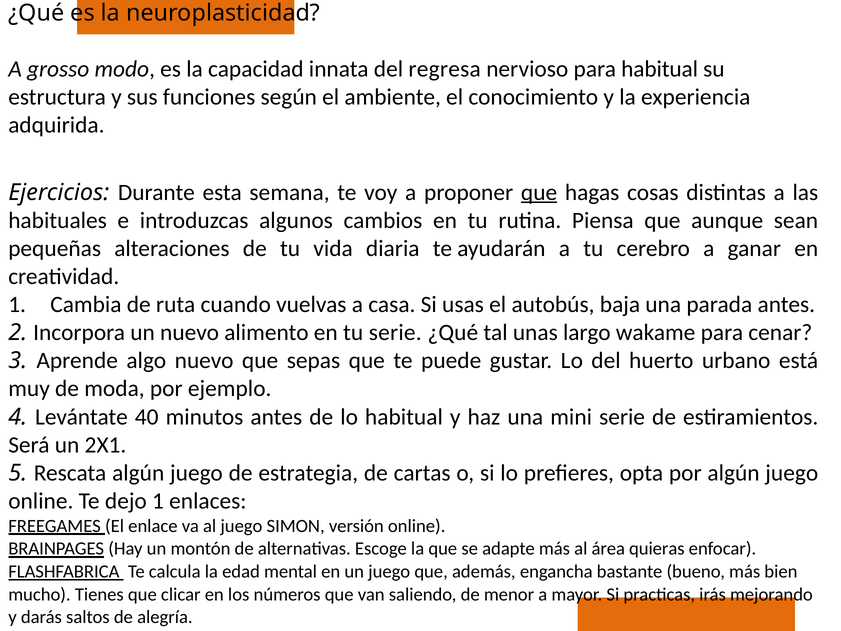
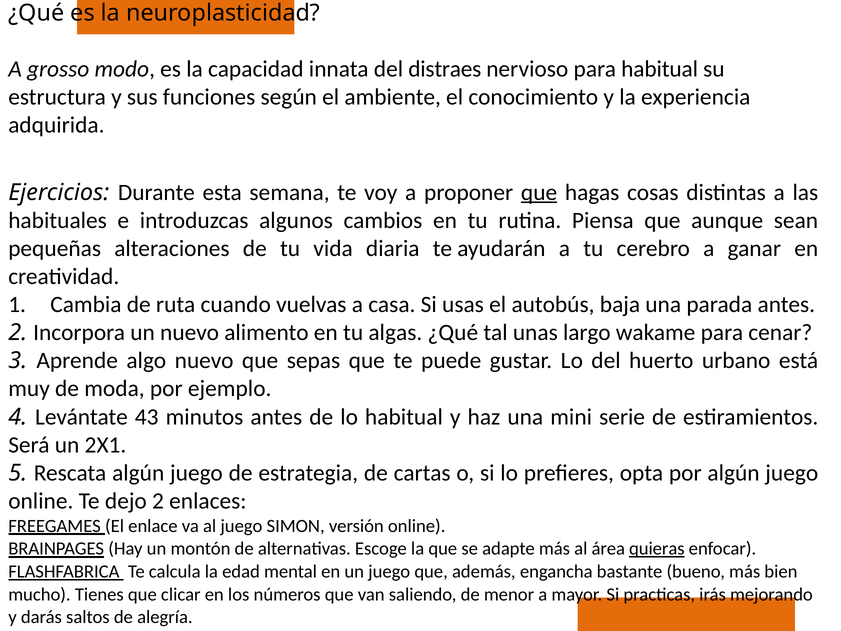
regresa: regresa -> distraes (445, 69)
tu serie: serie -> algas (395, 333)
40: 40 -> 43 (147, 417)
dejo 1: 1 -> 2 (158, 501)
quieras underline: none -> present (657, 549)
